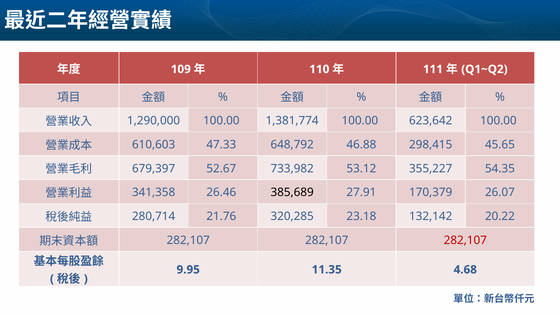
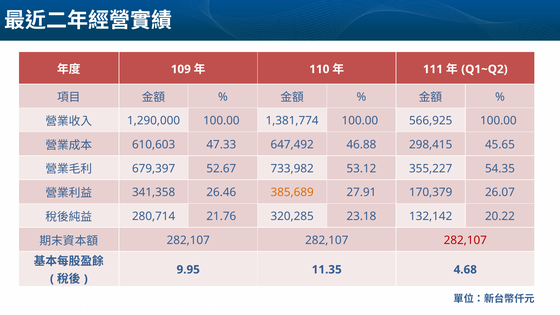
623,642: 623,642 -> 566,925 (431, 121)
648,792: 648,792 -> 647,492 (292, 145)
385,689 colour: black -> orange (292, 192)
